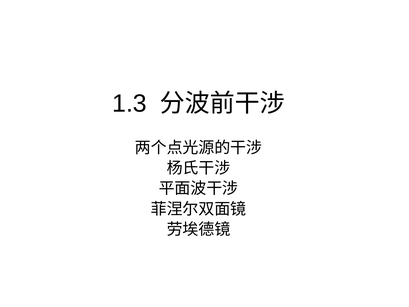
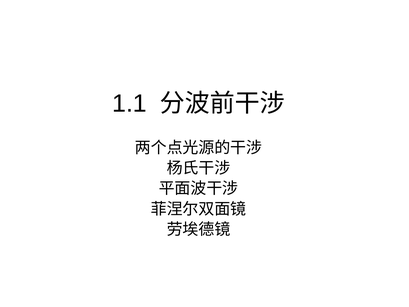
1.3: 1.3 -> 1.1 (129, 103)
